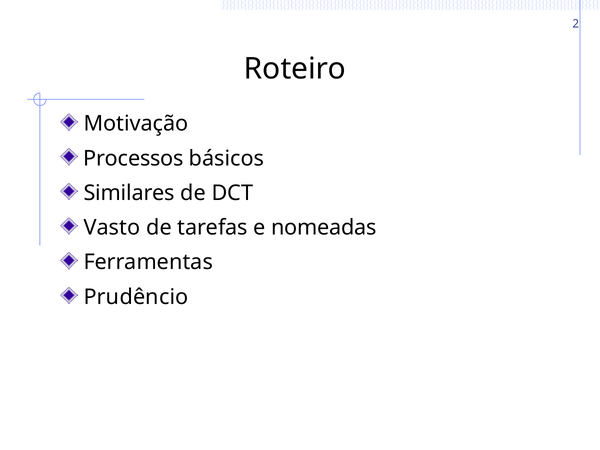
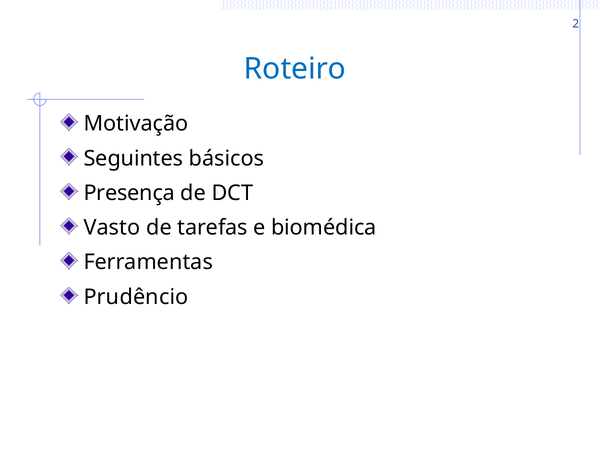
Roteiro colour: black -> blue (295, 69)
Processos: Processos -> Seguintes (133, 158)
Similares: Similares -> Presença (129, 193)
nomeadas: nomeadas -> biomédica (324, 228)
